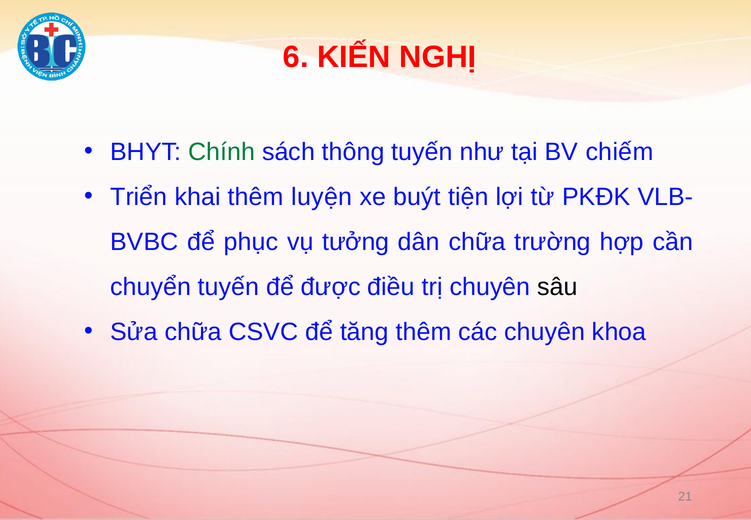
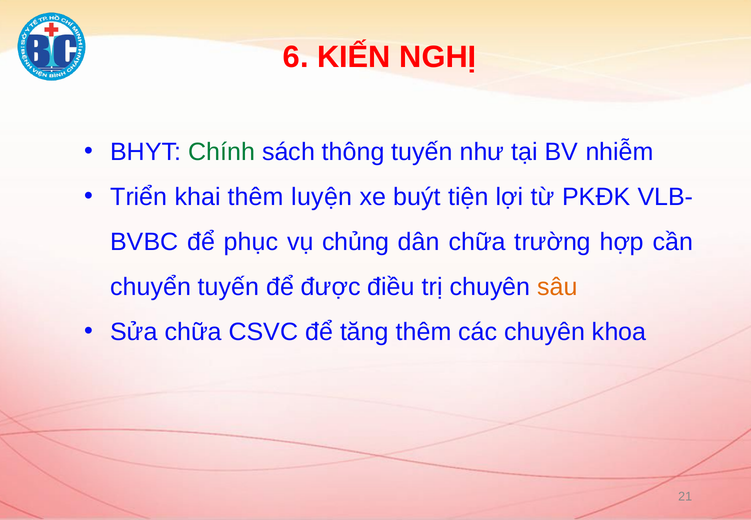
chiếm: chiếm -> nhiễm (620, 152)
tưởng: tưởng -> chủng (356, 242)
sâu colour: black -> orange (557, 287)
